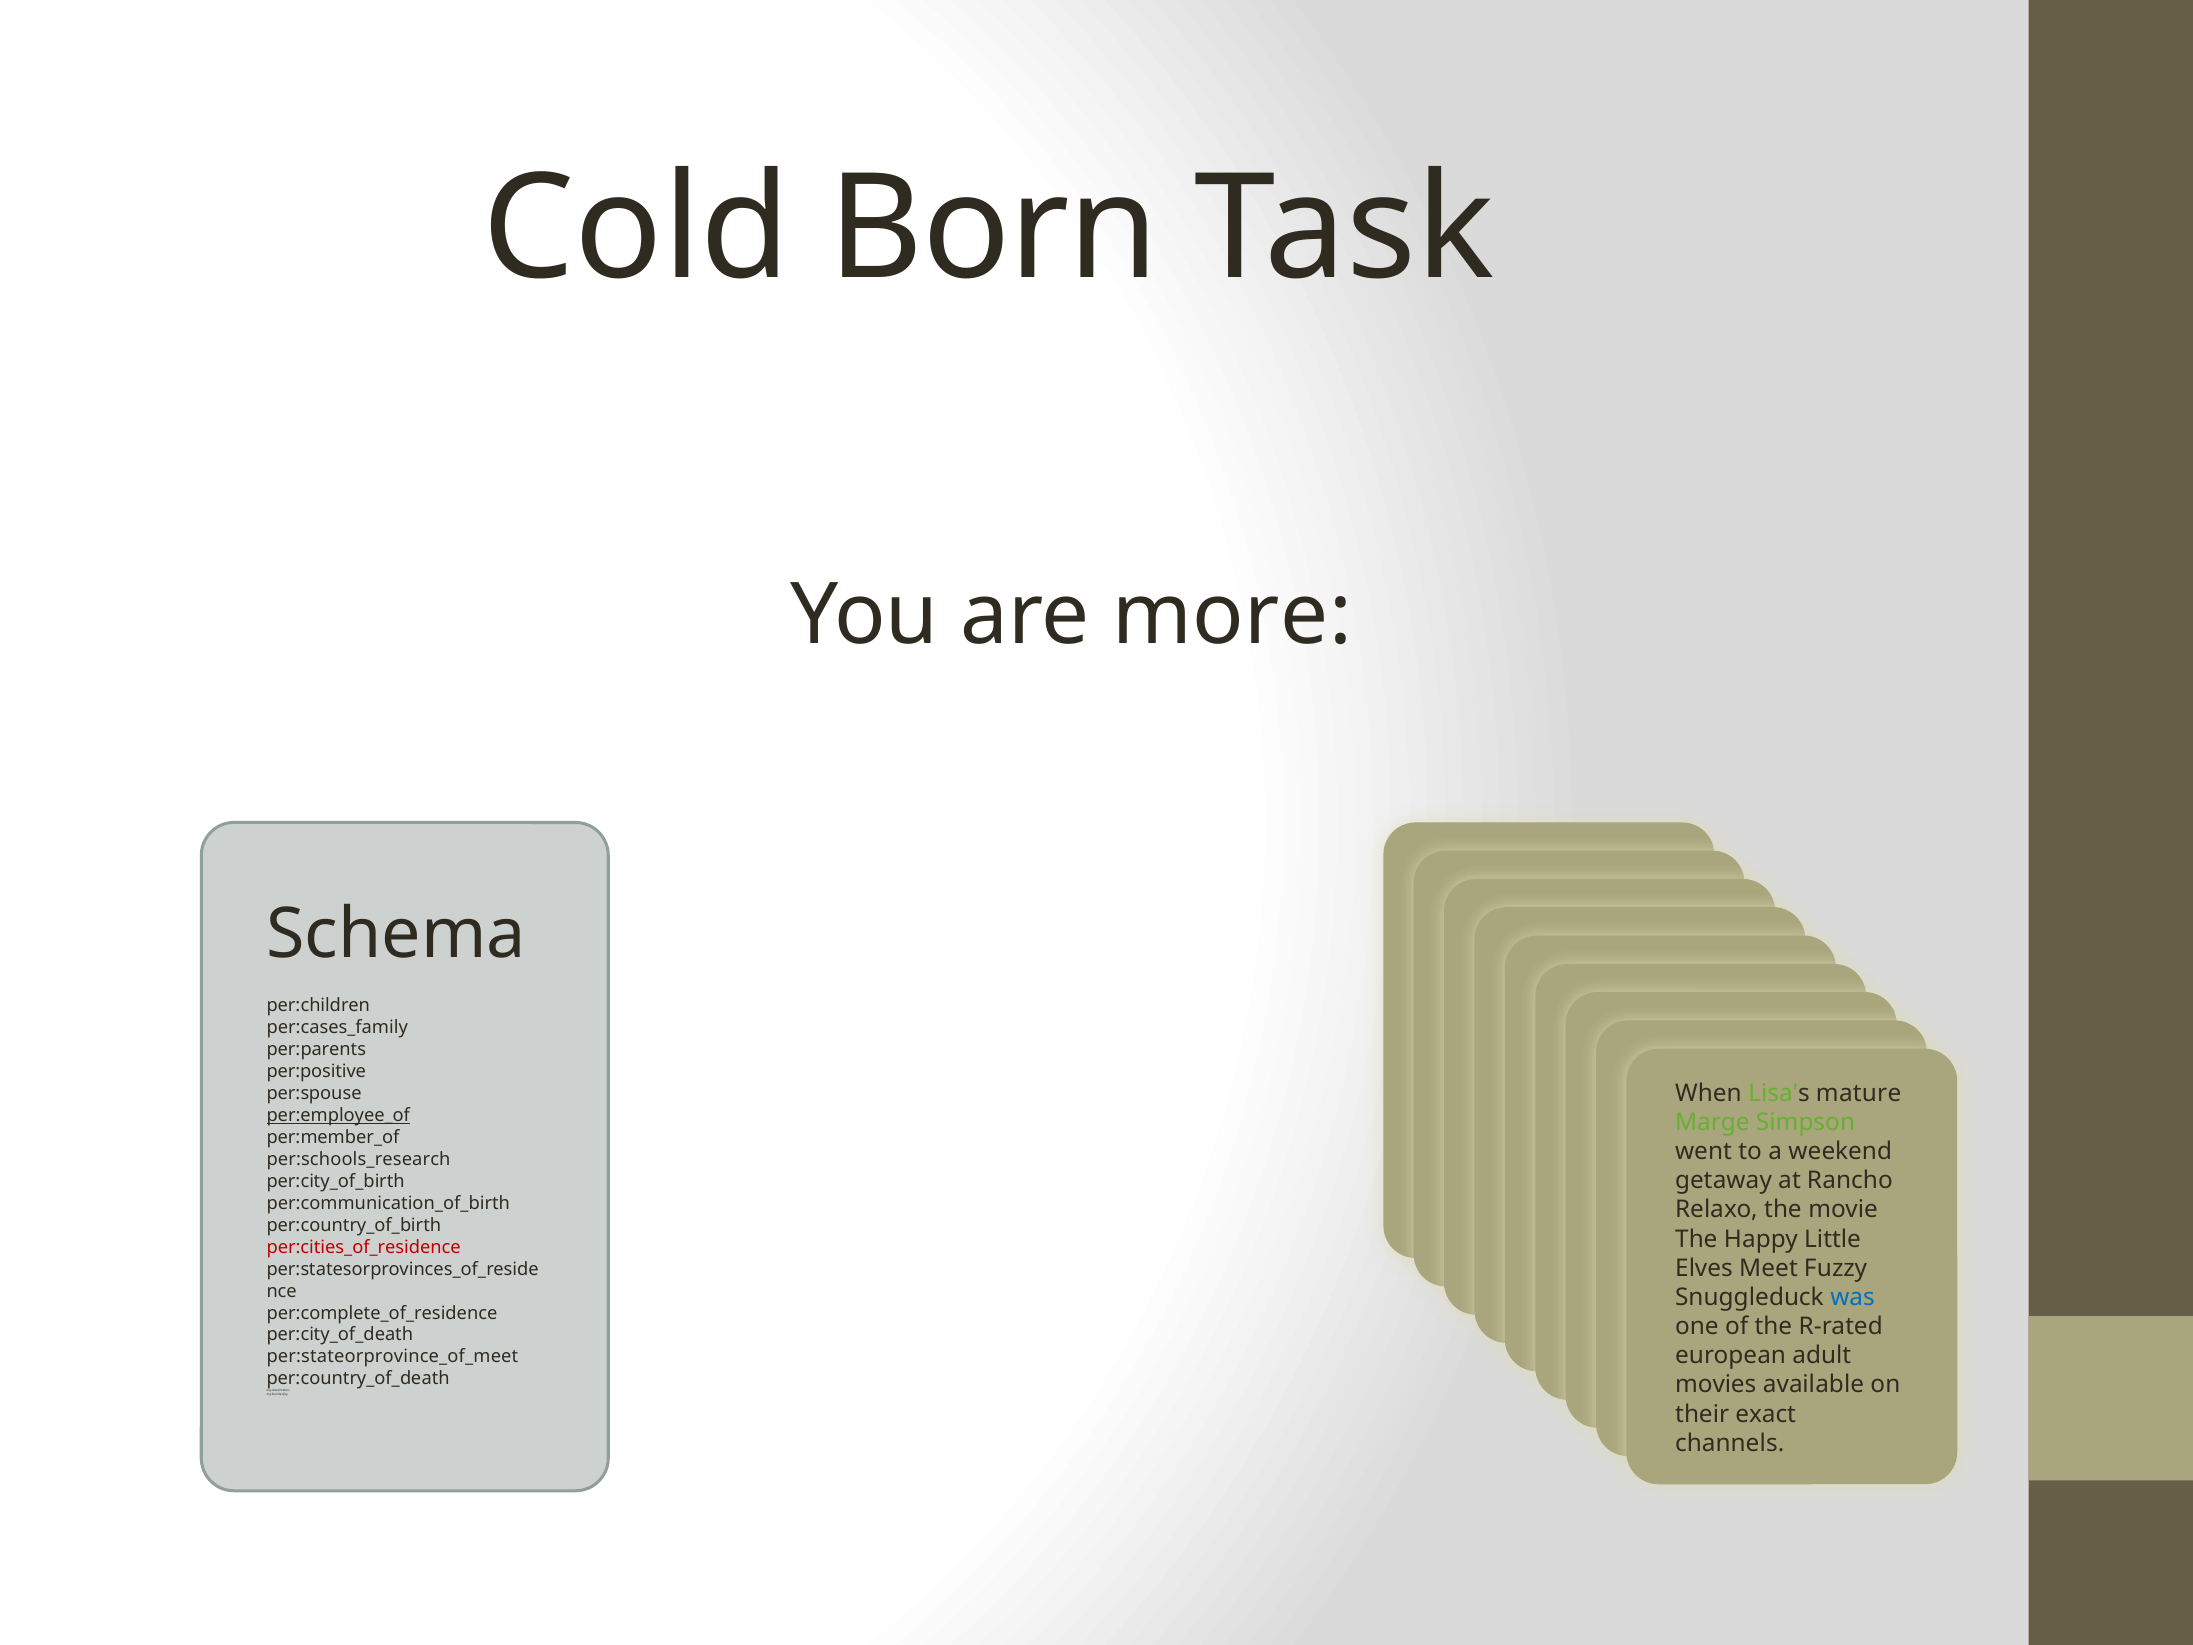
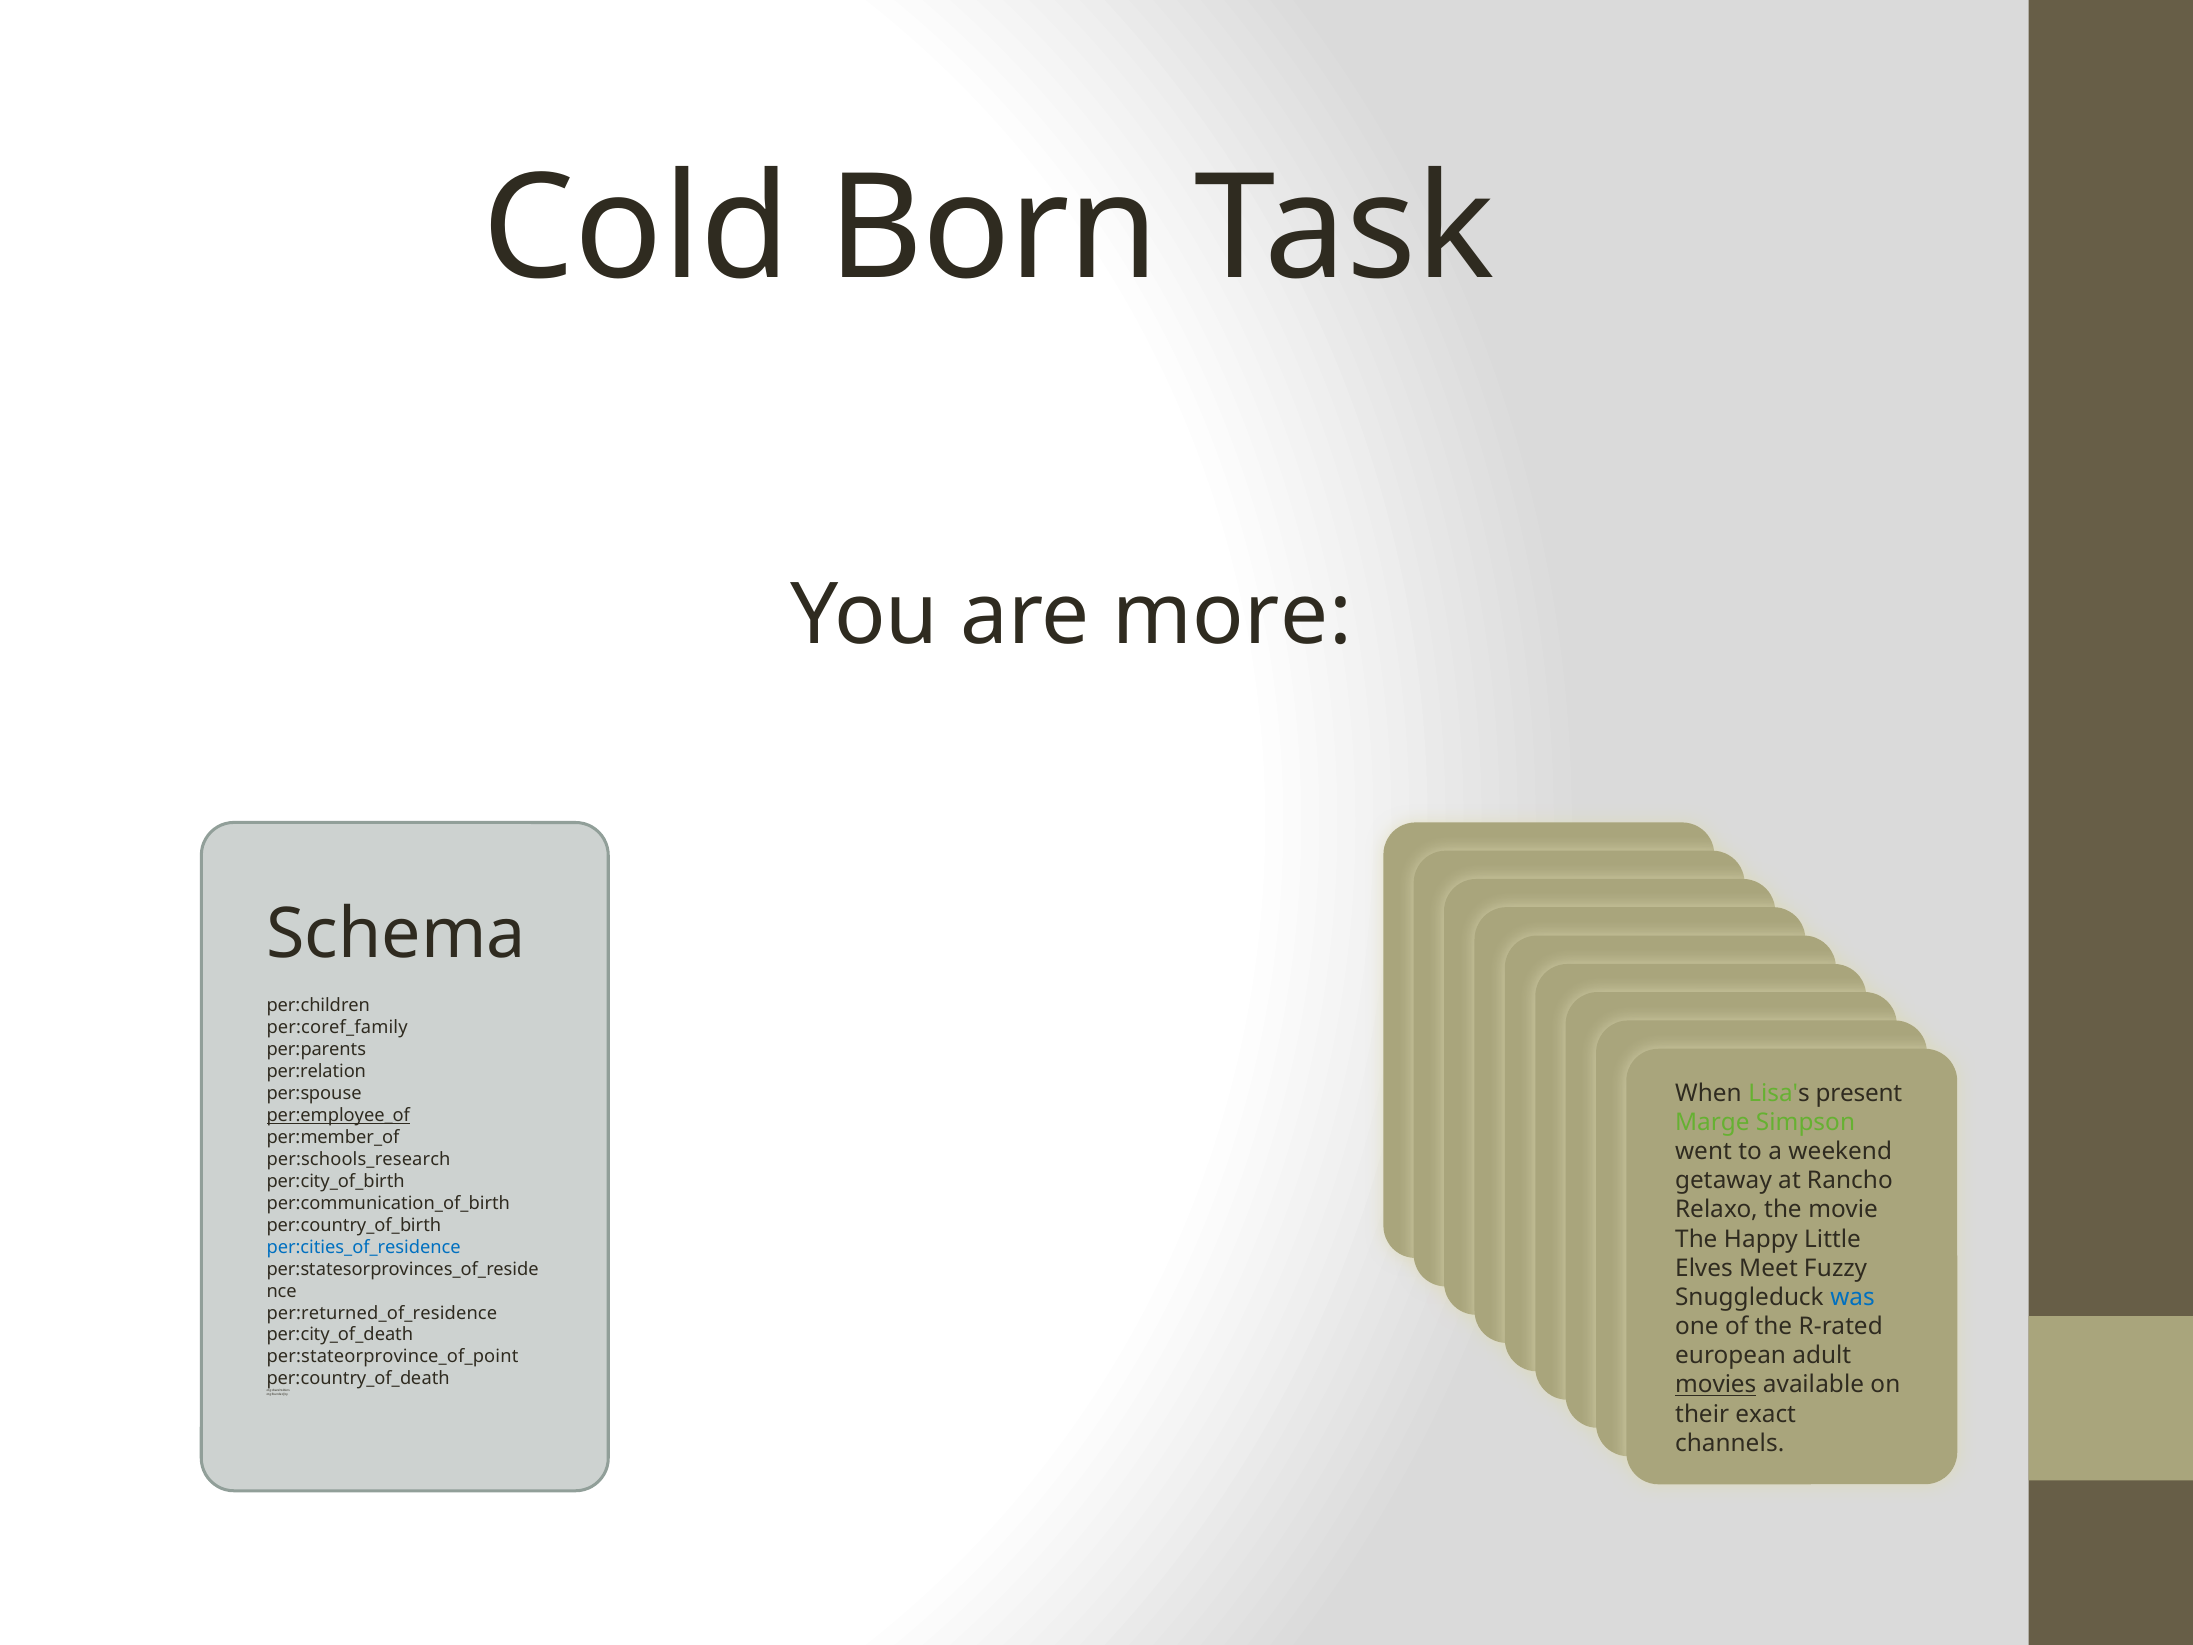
per:cases_family: per:cases_family -> per:coref_family (337, 1028)
per:positive: per:positive -> per:relation (316, 1072)
mature: mature -> present (1859, 1093)
per:cities_of_residence colour: red -> blue (364, 1247)
per:complete_of_residence: per:complete_of_residence -> per:returned_of_residence (382, 1313)
per:stateorprovince_of_meet: per:stateorprovince_of_meet -> per:stateorprovince_of_point (392, 1357)
movies underline: none -> present (1716, 1385)
